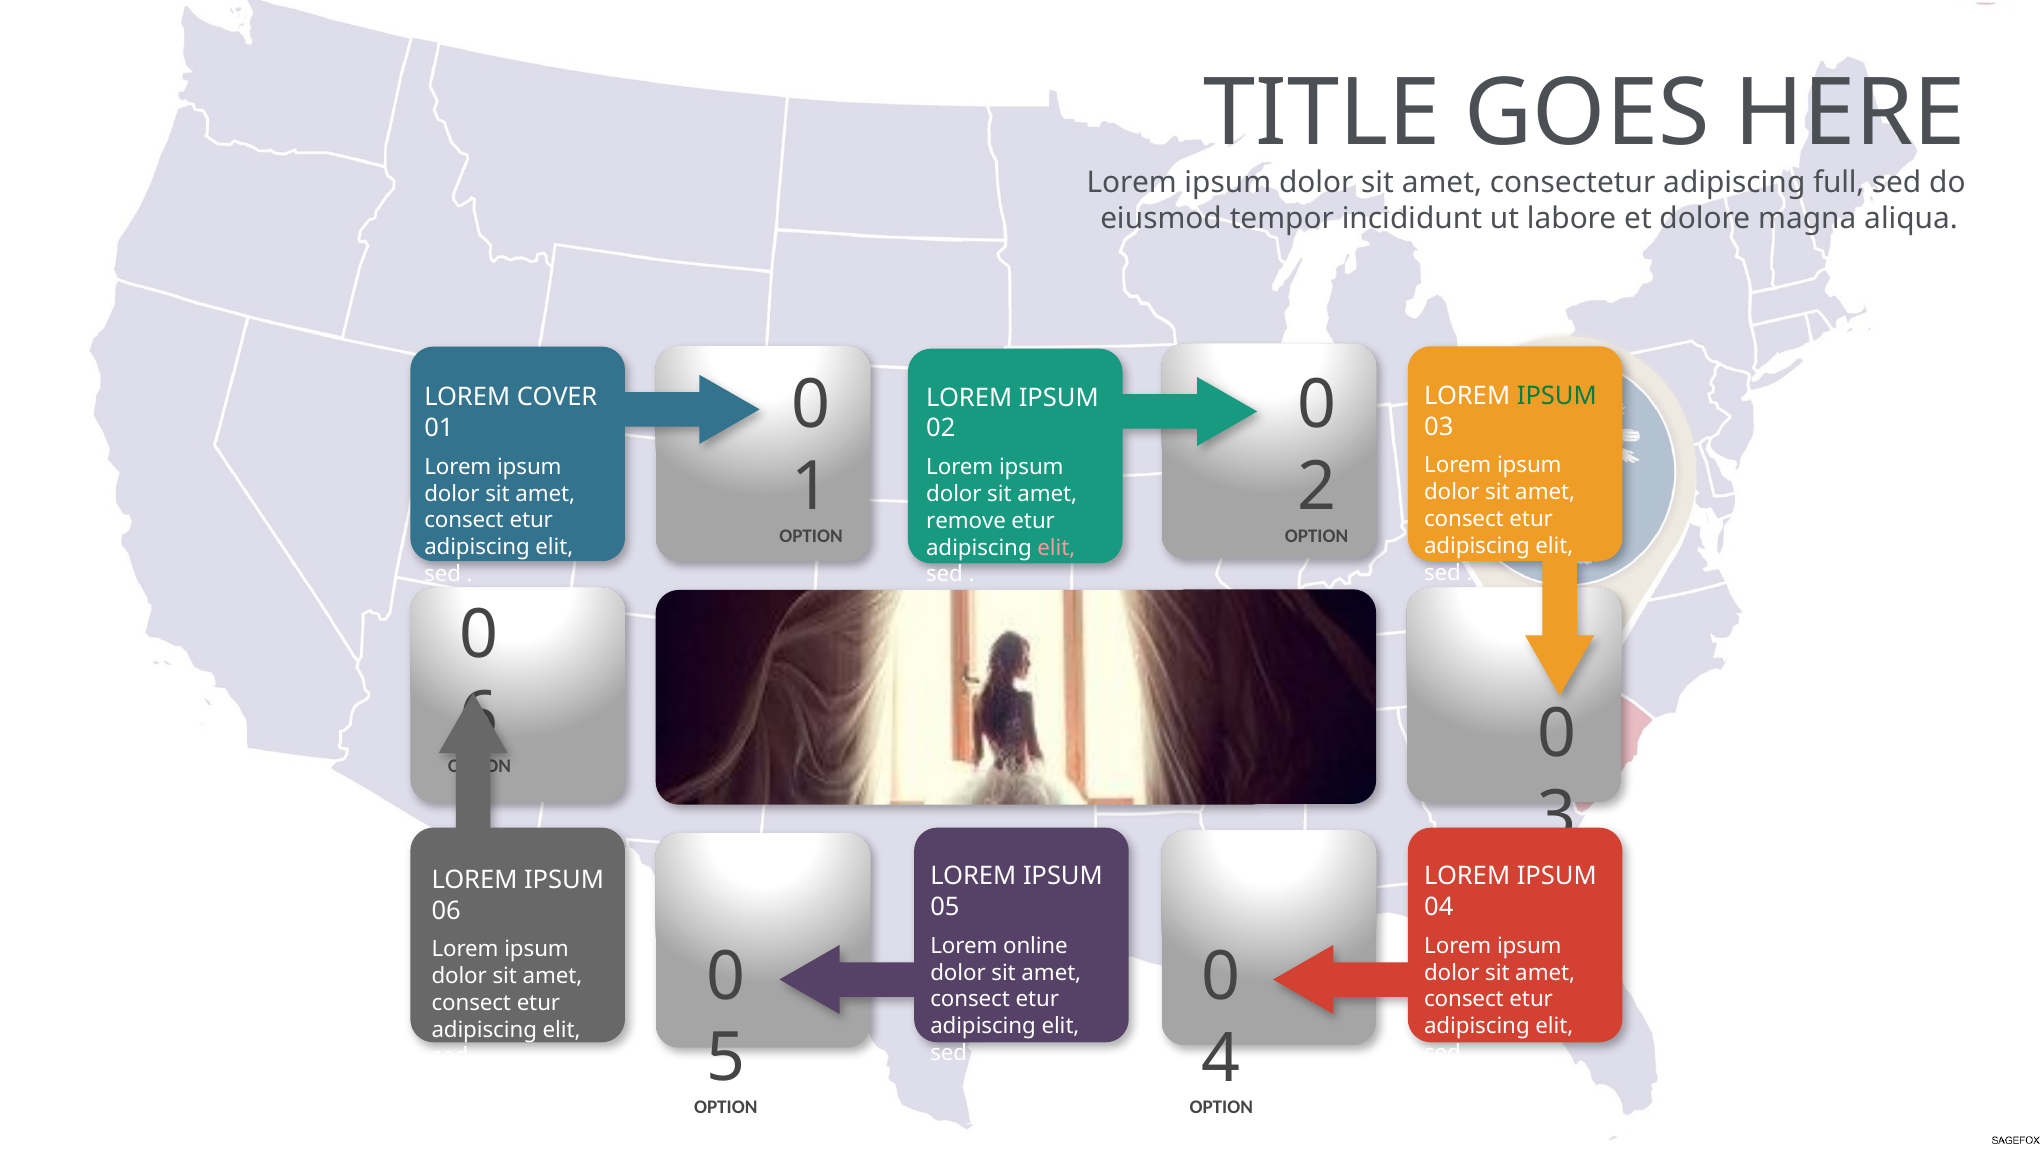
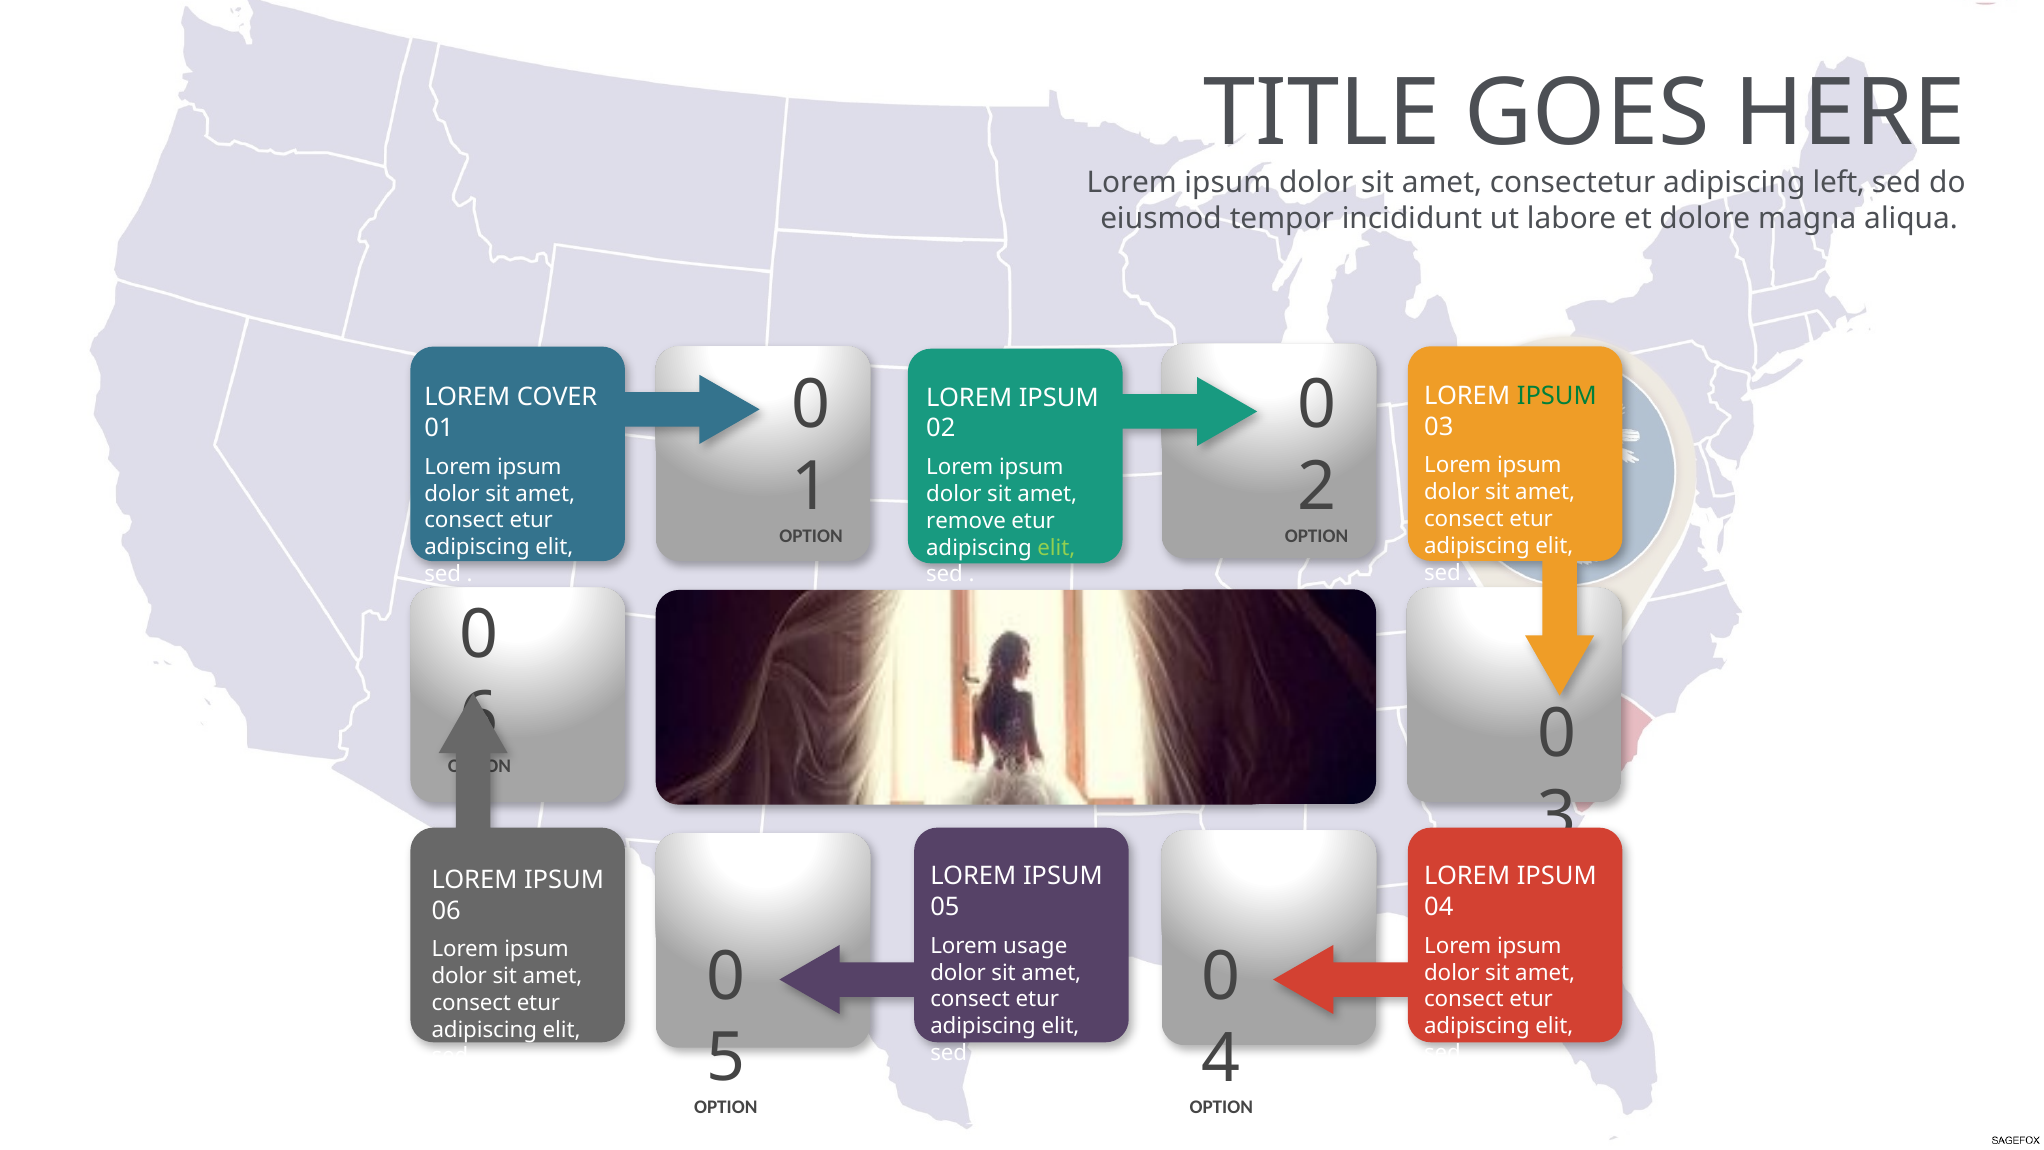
full: full -> left (1839, 183)
elit colour: pink -> light green (1056, 548)
online: online -> usage (1035, 946)
